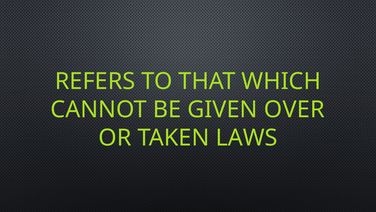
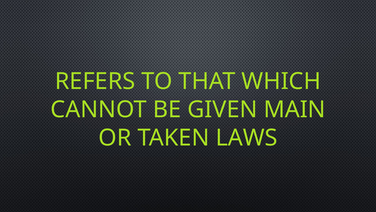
OVER: OVER -> MAIN (295, 109)
